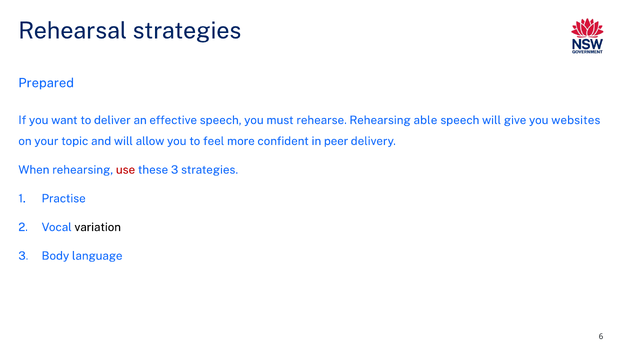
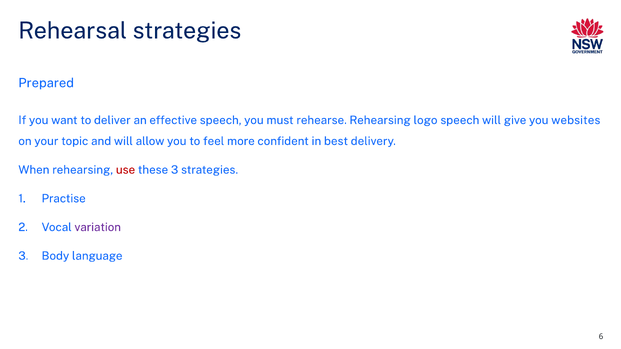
able: able -> logo (425, 120)
peer: peer -> best (336, 141)
variation colour: black -> purple (98, 227)
